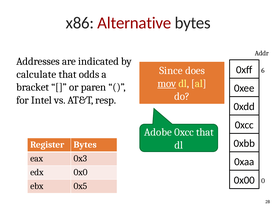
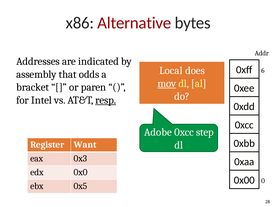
Since: Since -> Local (171, 70)
calculate: calculate -> assembly (36, 74)
resp underline: none -> present (106, 100)
0xcc that: that -> step (205, 132)
Register Bytes: Bytes -> Want (85, 144)
